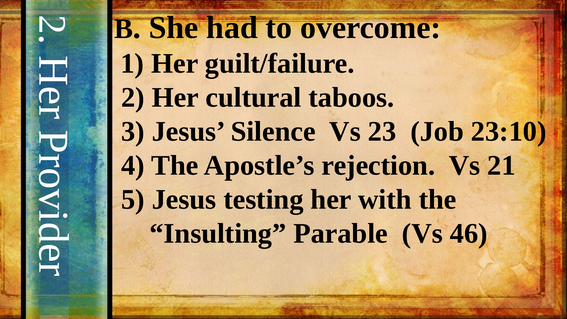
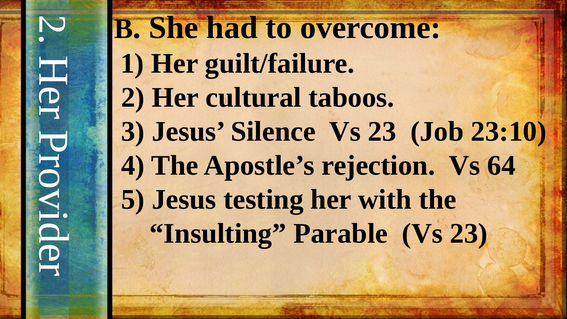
21: 21 -> 64 (501, 165)
Parable Vs 46: 46 -> 23 (469, 233)
